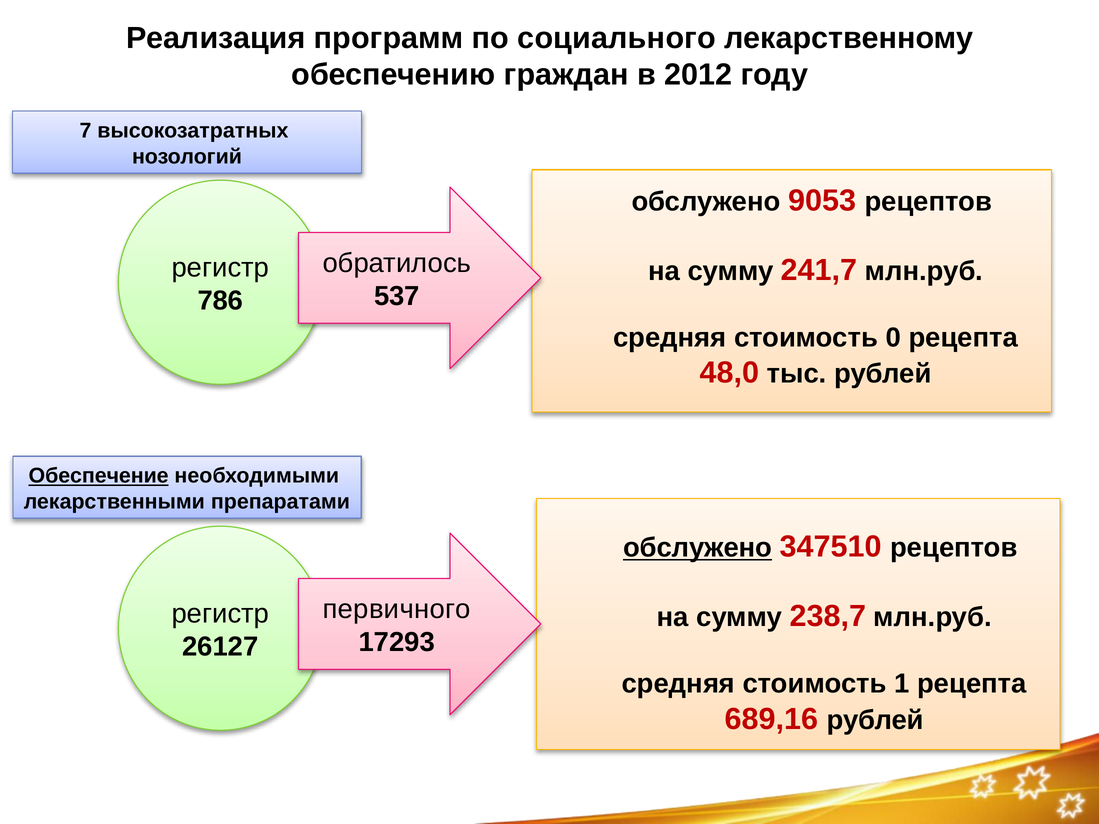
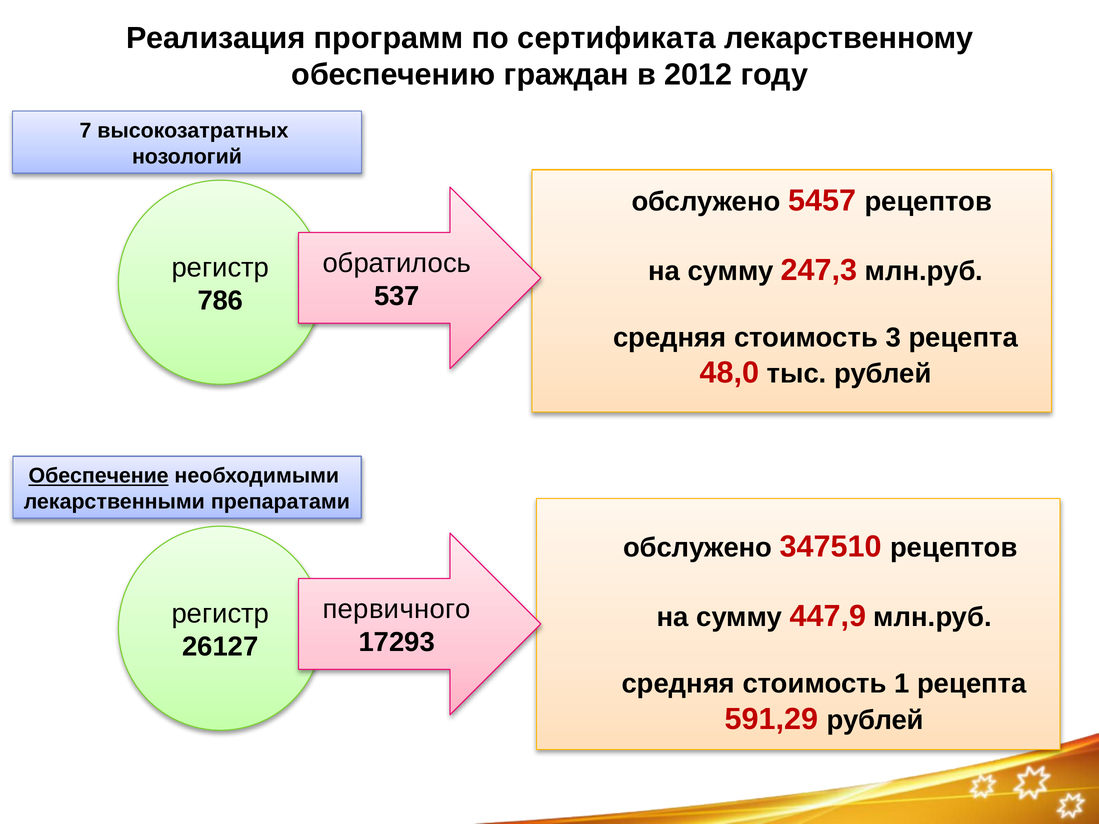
социального: социального -> сертификата (617, 38)
9053: 9053 -> 5457 (822, 201)
241,7: 241,7 -> 247,3 (819, 270)
0: 0 -> 3 (893, 338)
обслужено underline: present -> none (698, 548)
238,7: 238,7 -> 447,9 (828, 617)
689,16: 689,16 -> 591,29 (771, 719)
